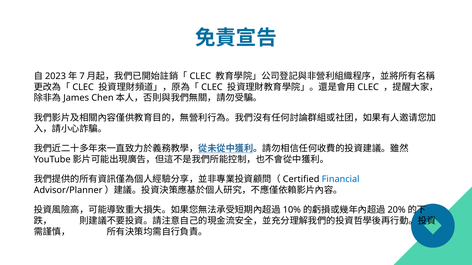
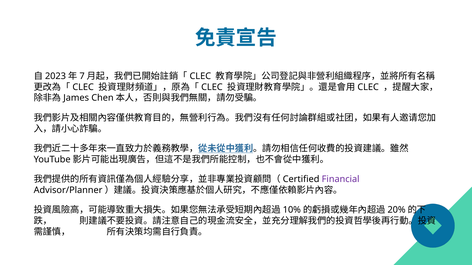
Financial colour: blue -> purple (341, 180)
